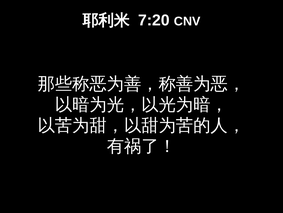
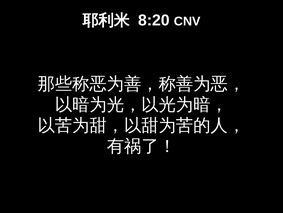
7:20: 7:20 -> 8:20 (154, 20)
